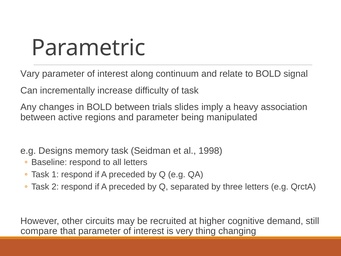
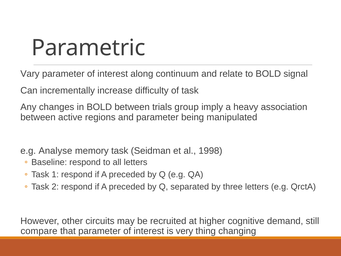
slides: slides -> group (187, 107)
Designs: Designs -> Analyse (55, 151)
